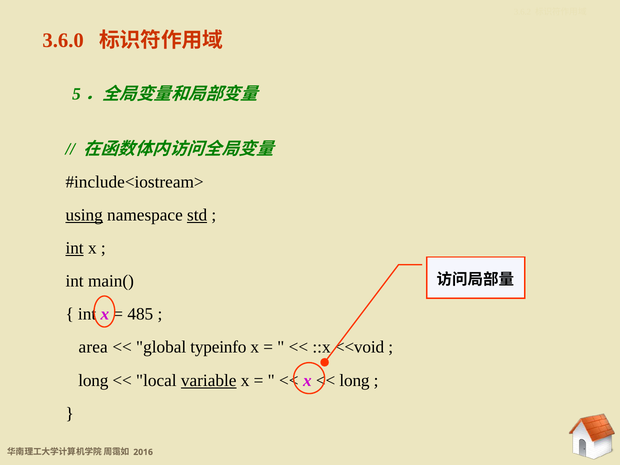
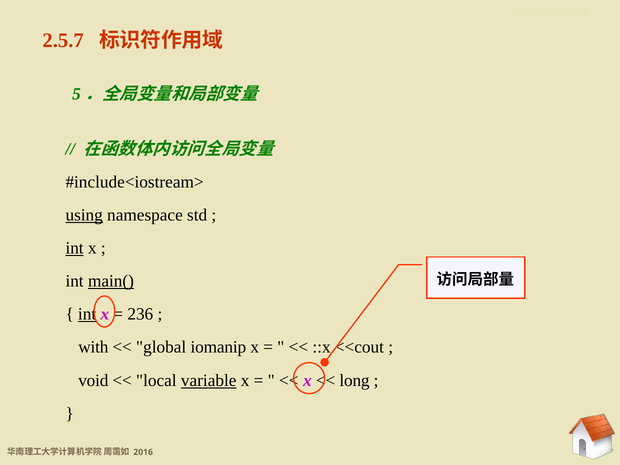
3.6.0: 3.6.0 -> 2.5.7 (63, 41)
std underline: present -> none (197, 215)
main( underline: none -> present (111, 281)
int underline: none -> present (87, 314)
485: 485 -> 236 (140, 314)
area: area -> with (93, 347)
typeinfo: typeinfo -> iomanip (218, 347)
<<void: <<void -> <<cout (359, 347)
long: long -> void (93, 380)
